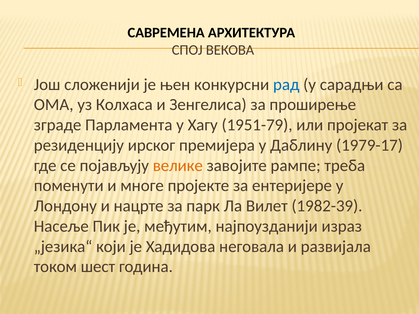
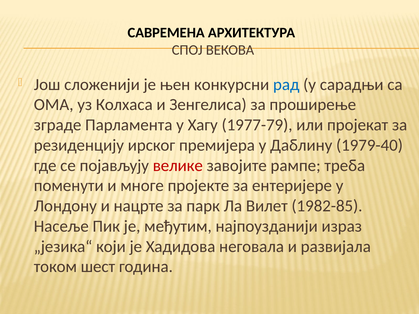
1951-79: 1951-79 -> 1977-79 (257, 125)
1979-17: 1979-17 -> 1979-40 (370, 145)
велике colour: orange -> red (178, 166)
1982-39: 1982-39 -> 1982-85 (327, 206)
